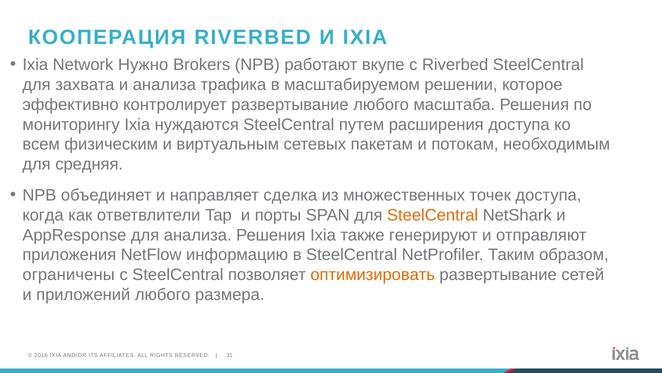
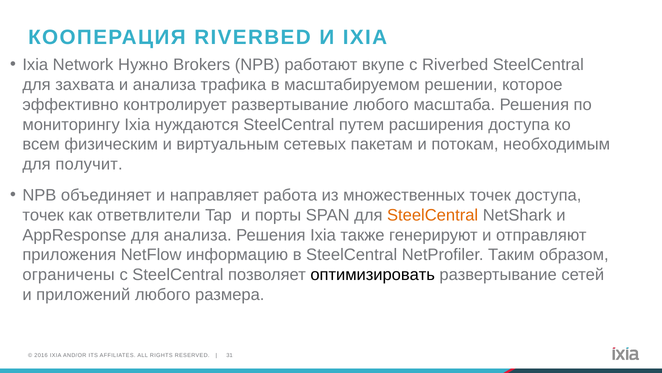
средняя: средняя -> получит (89, 164)
сделка: сделка -> работа (290, 195)
когда: когда -> точек (43, 215)
оптимизировать colour: orange -> black (373, 274)
